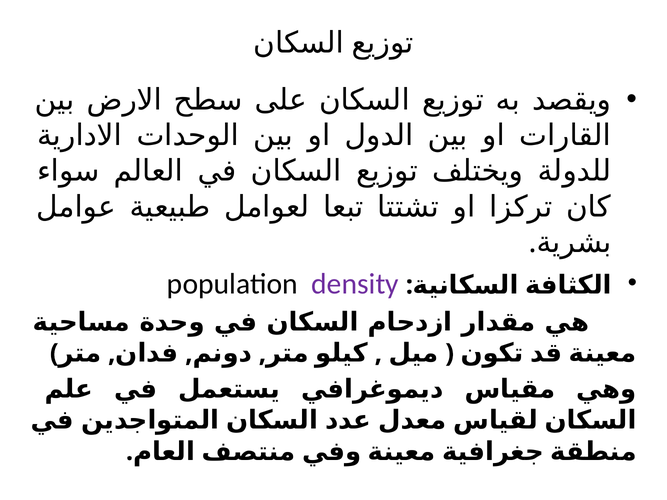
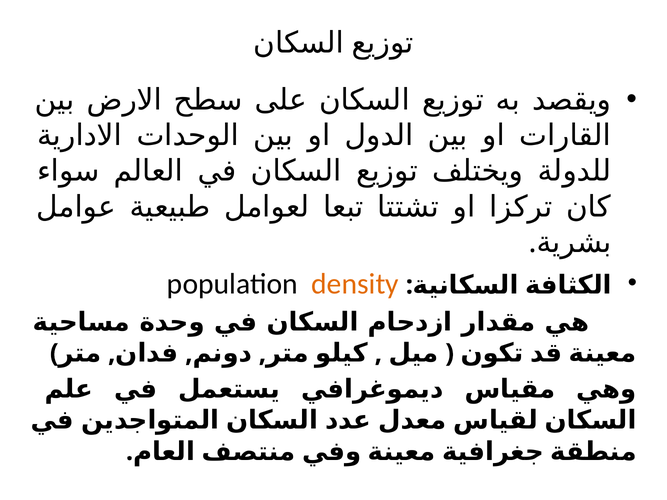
density colour: purple -> orange (355, 284)
